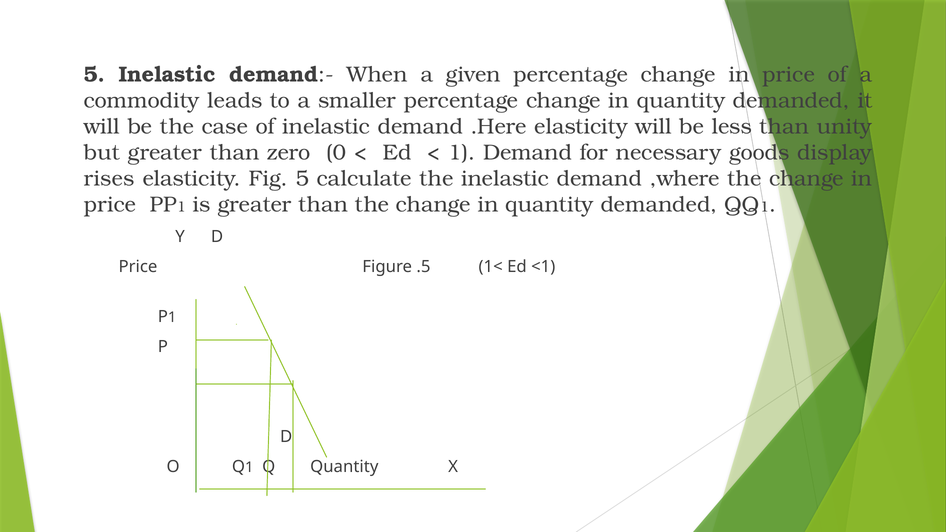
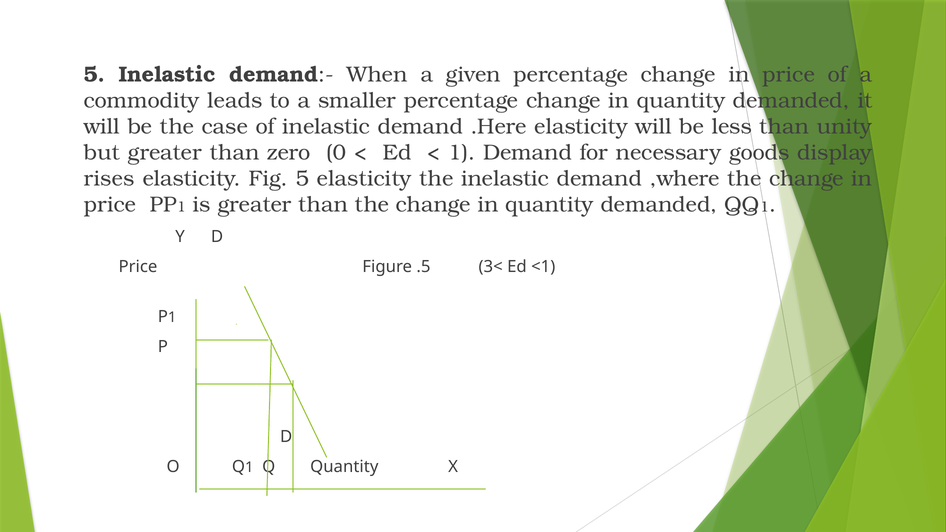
5 calculate: calculate -> elasticity (364, 178)
1<: 1< -> 3< (491, 267)
